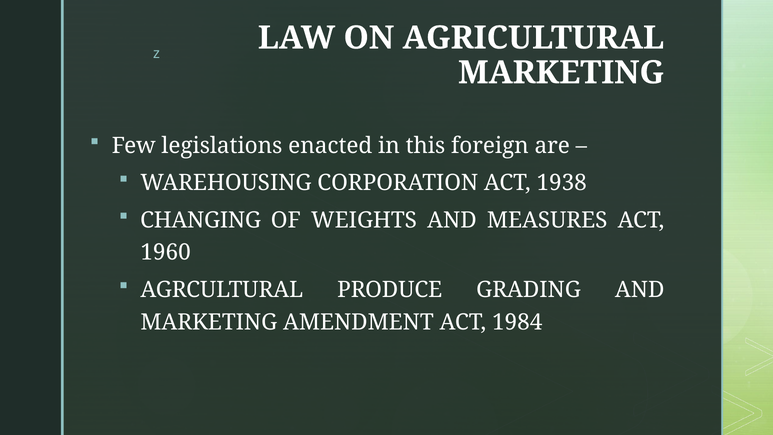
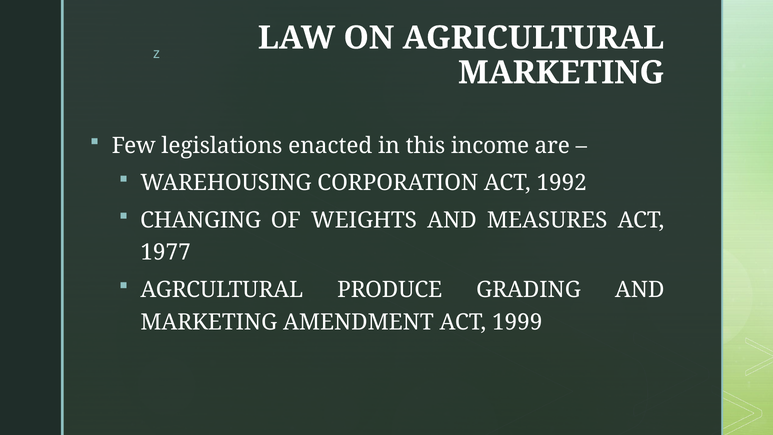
foreign: foreign -> income (490, 146)
1938: 1938 -> 1992 (562, 183)
1960: 1960 -> 1977 (166, 252)
1984: 1984 -> 1999 (517, 322)
